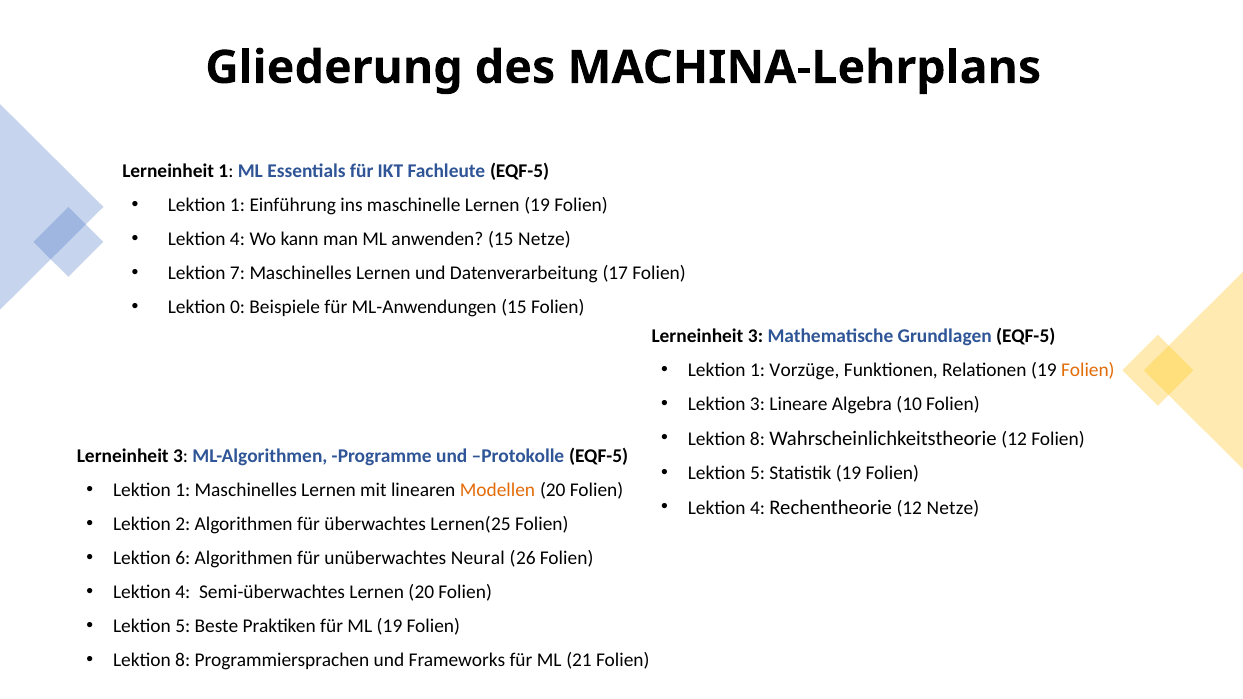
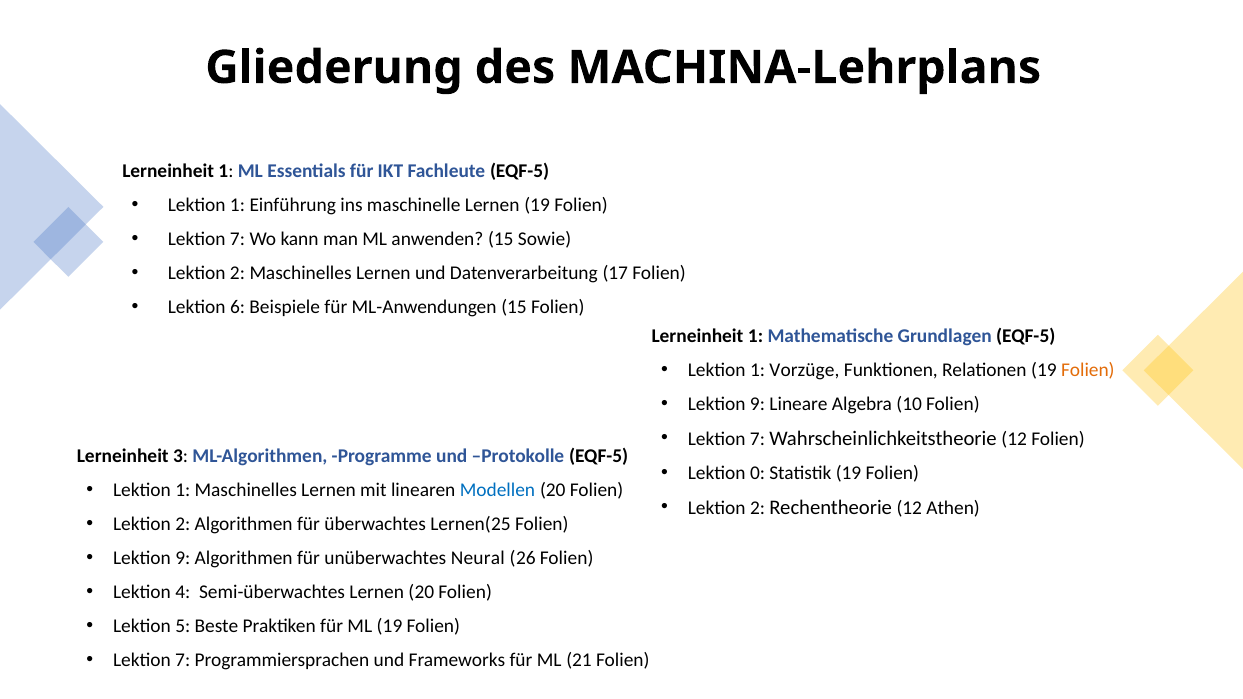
4: 4 -> 7 (237, 239)
15 Netze: Netze -> Sowie (545, 239)
7: 7 -> 2 (237, 273)
0: 0 -> 6 (238, 307)
3: 3 -> 1 (756, 336)
3: 3 -> 9 (757, 404)
8: 8 -> 7 (757, 439)
5: 5 -> 0 (758, 473)
Modellen colour: orange -> blue (497, 491)
4: 4 -> 2 (758, 508)
12 Netze: Netze -> Athen (953, 508)
6: 6 -> 9 (183, 558)
8: 8 -> 7 (183, 660)
